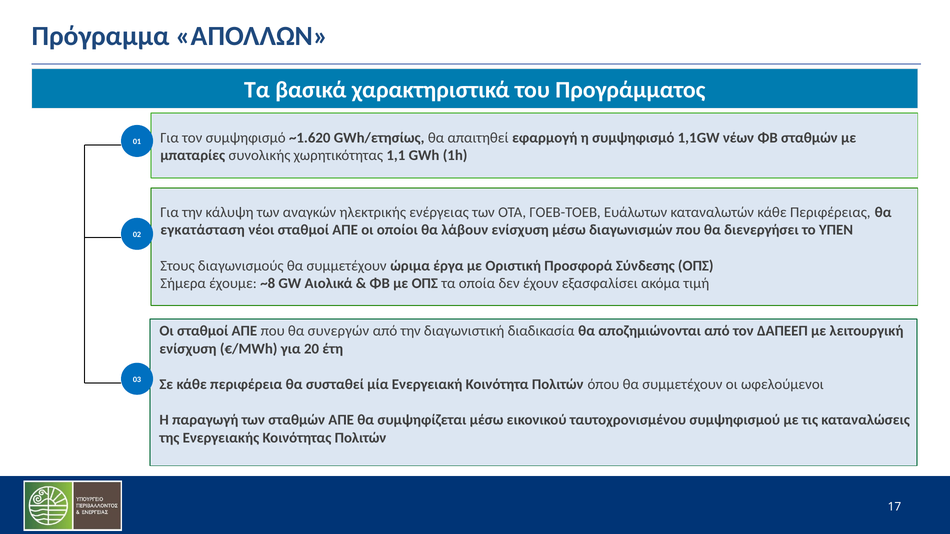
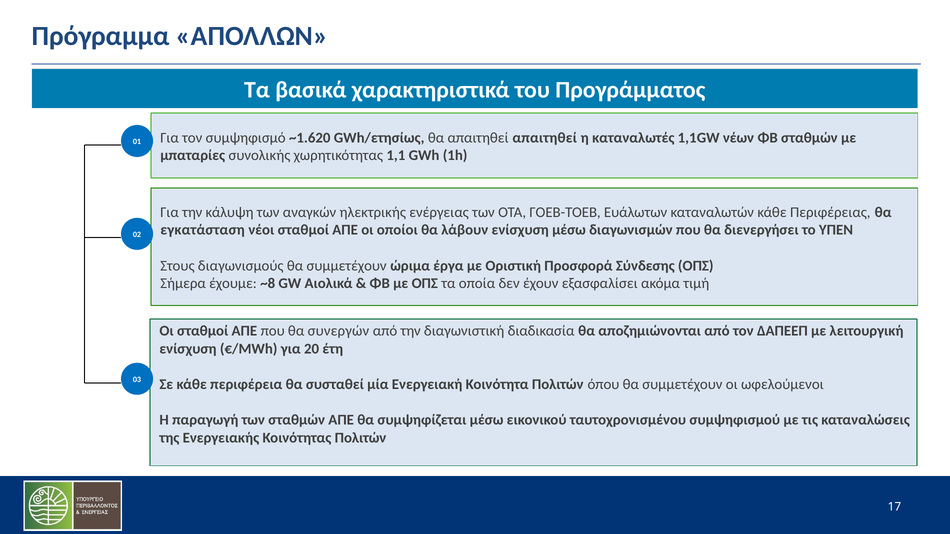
απαιτηθεί εφαρμογή: εφαρμογή -> απαιτηθεί (545, 138)
η συμψηφισμό: συμψηφισμό -> καταναλωτές (633, 138)
